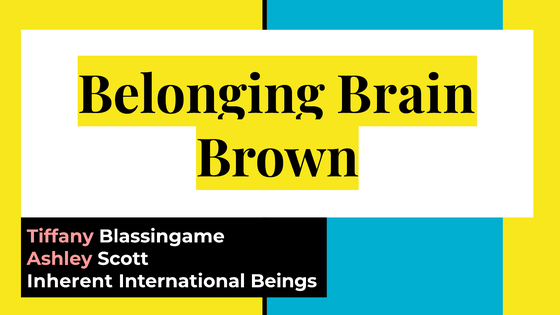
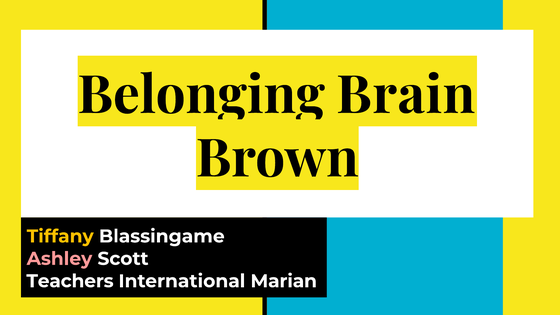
Tiffany colour: pink -> yellow (60, 236)
Inherent: Inherent -> Teachers (70, 281)
Beings: Beings -> Marian (284, 281)
